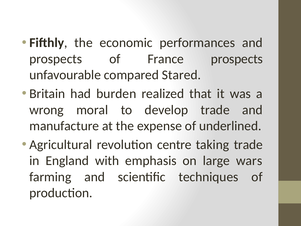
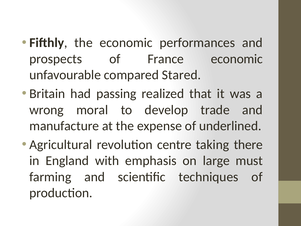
France prospects: prospects -> economic (237, 59)
burden: burden -> passing (116, 94)
taking trade: trade -> there (248, 145)
wars: wars -> must (249, 161)
